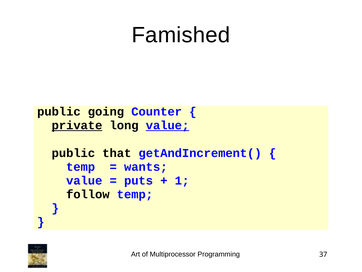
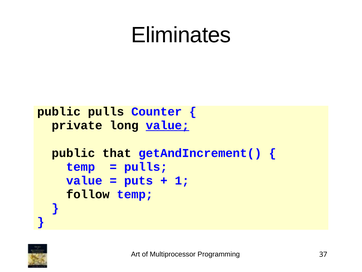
Famished: Famished -> Eliminates (181, 35)
public going: going -> pulls (106, 111)
private underline: present -> none (77, 125)
wants: wants -> pulls (146, 166)
